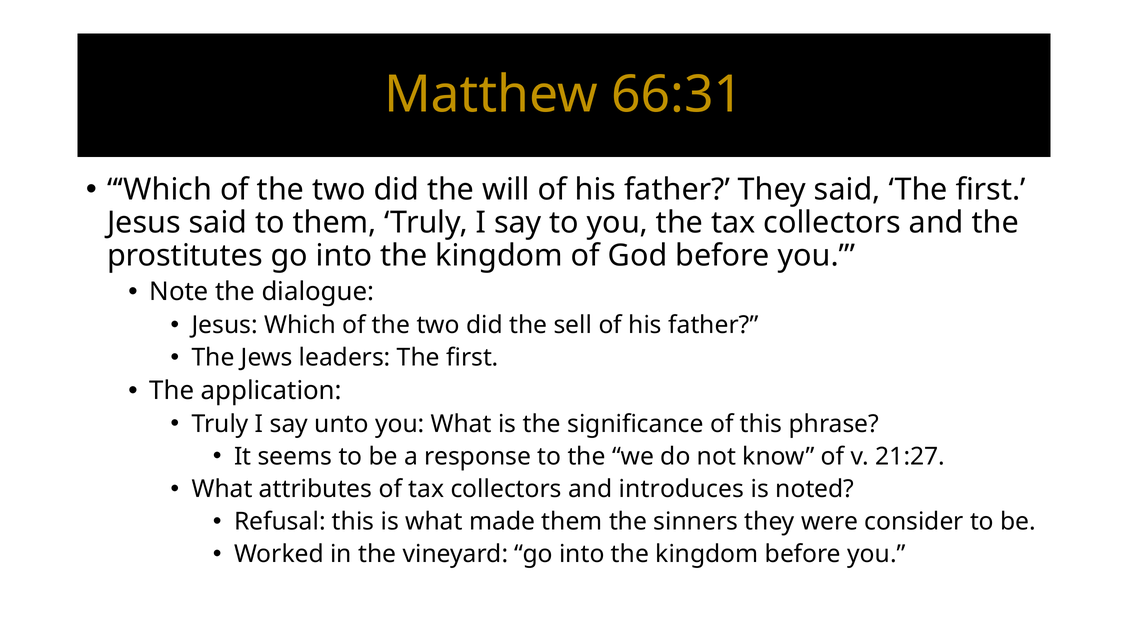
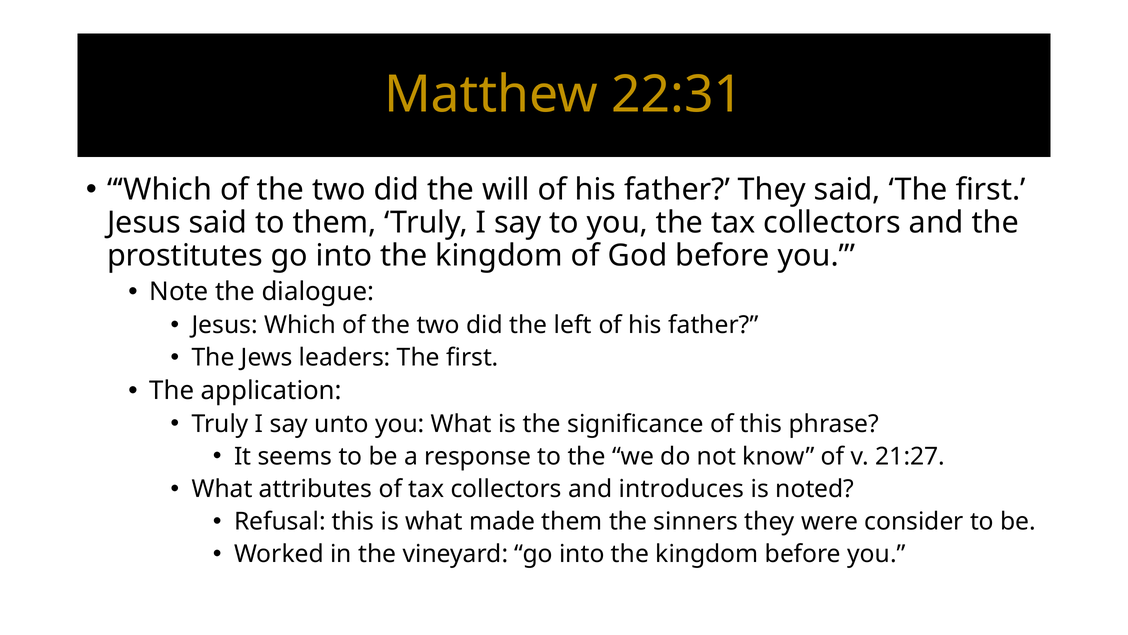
66:31: 66:31 -> 22:31 (677, 95)
sell: sell -> left (573, 325)
